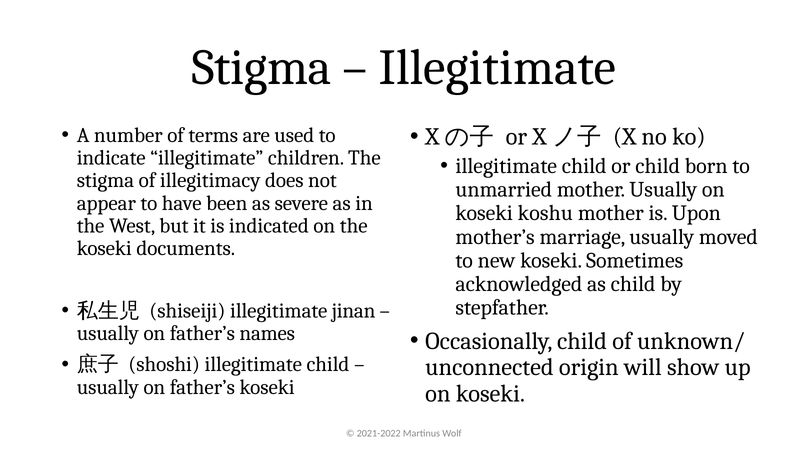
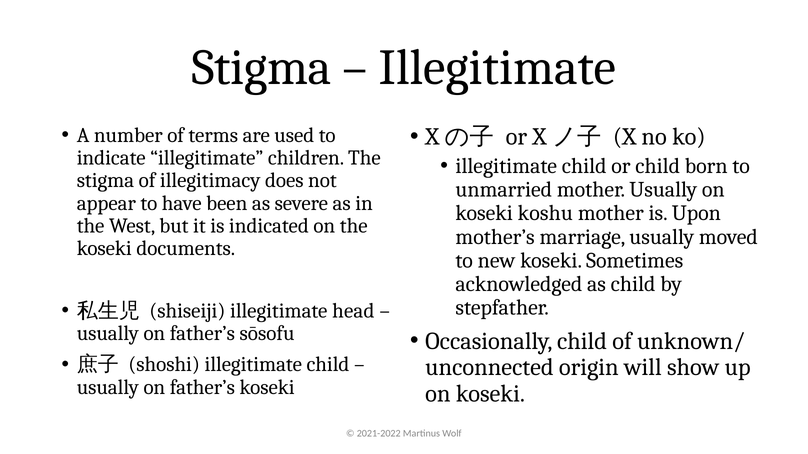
jinan: jinan -> head (353, 311)
names: names -> sōsofu (267, 334)
